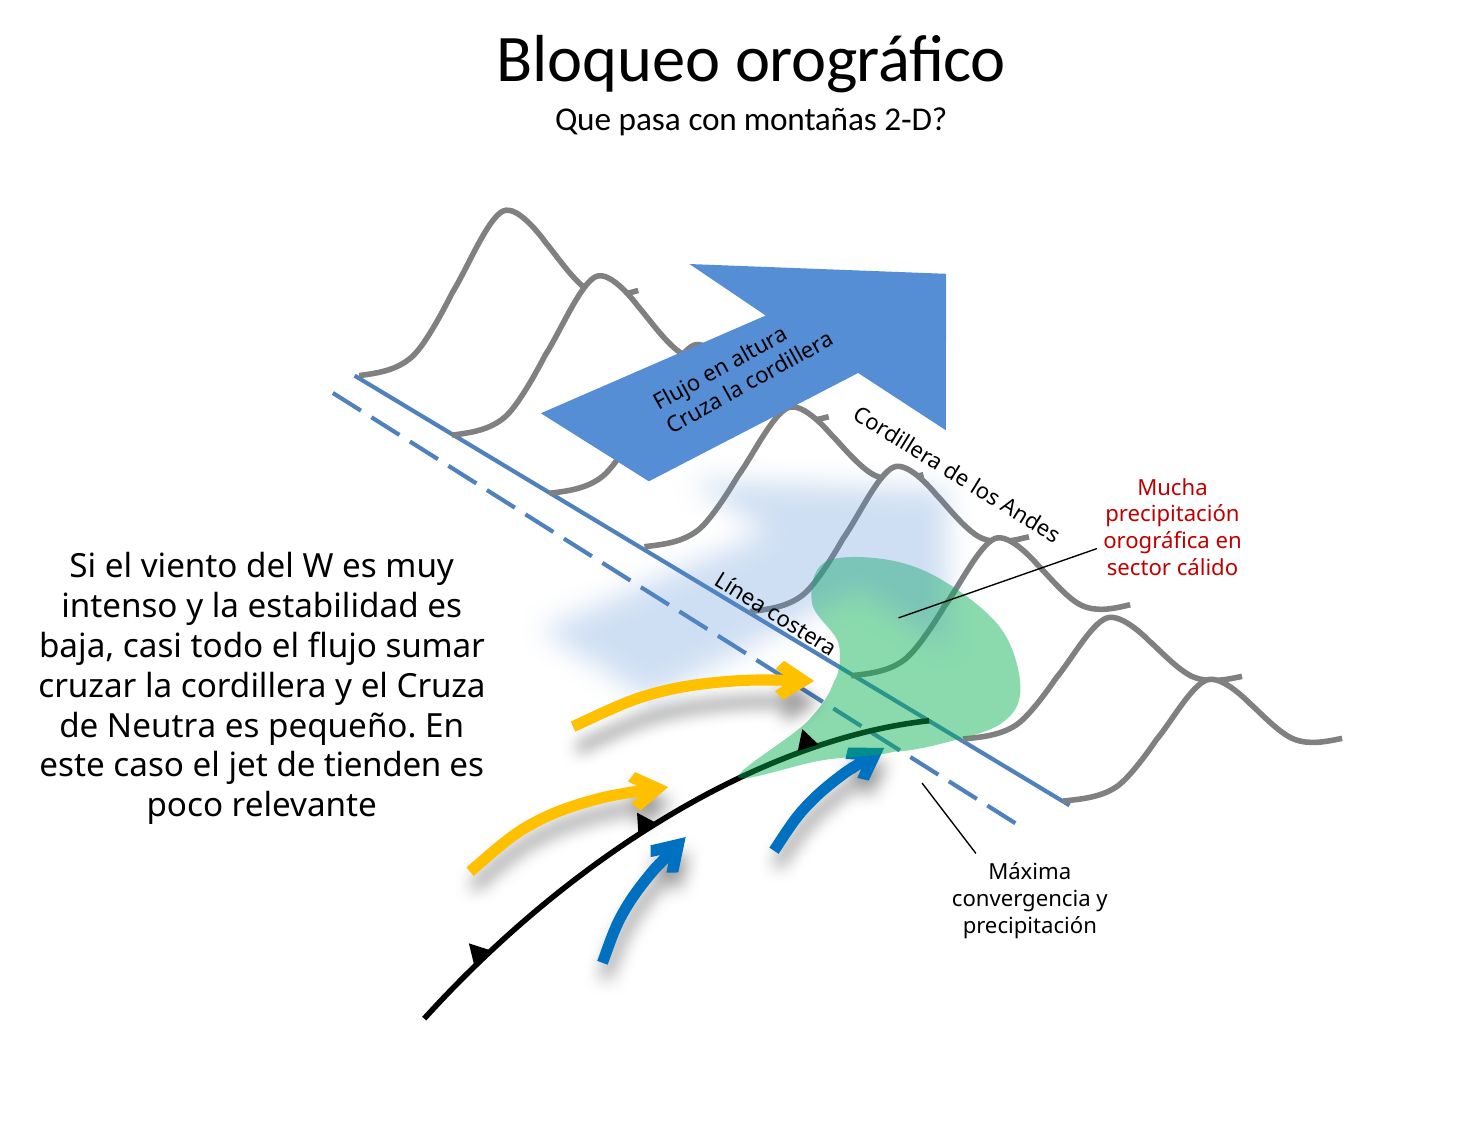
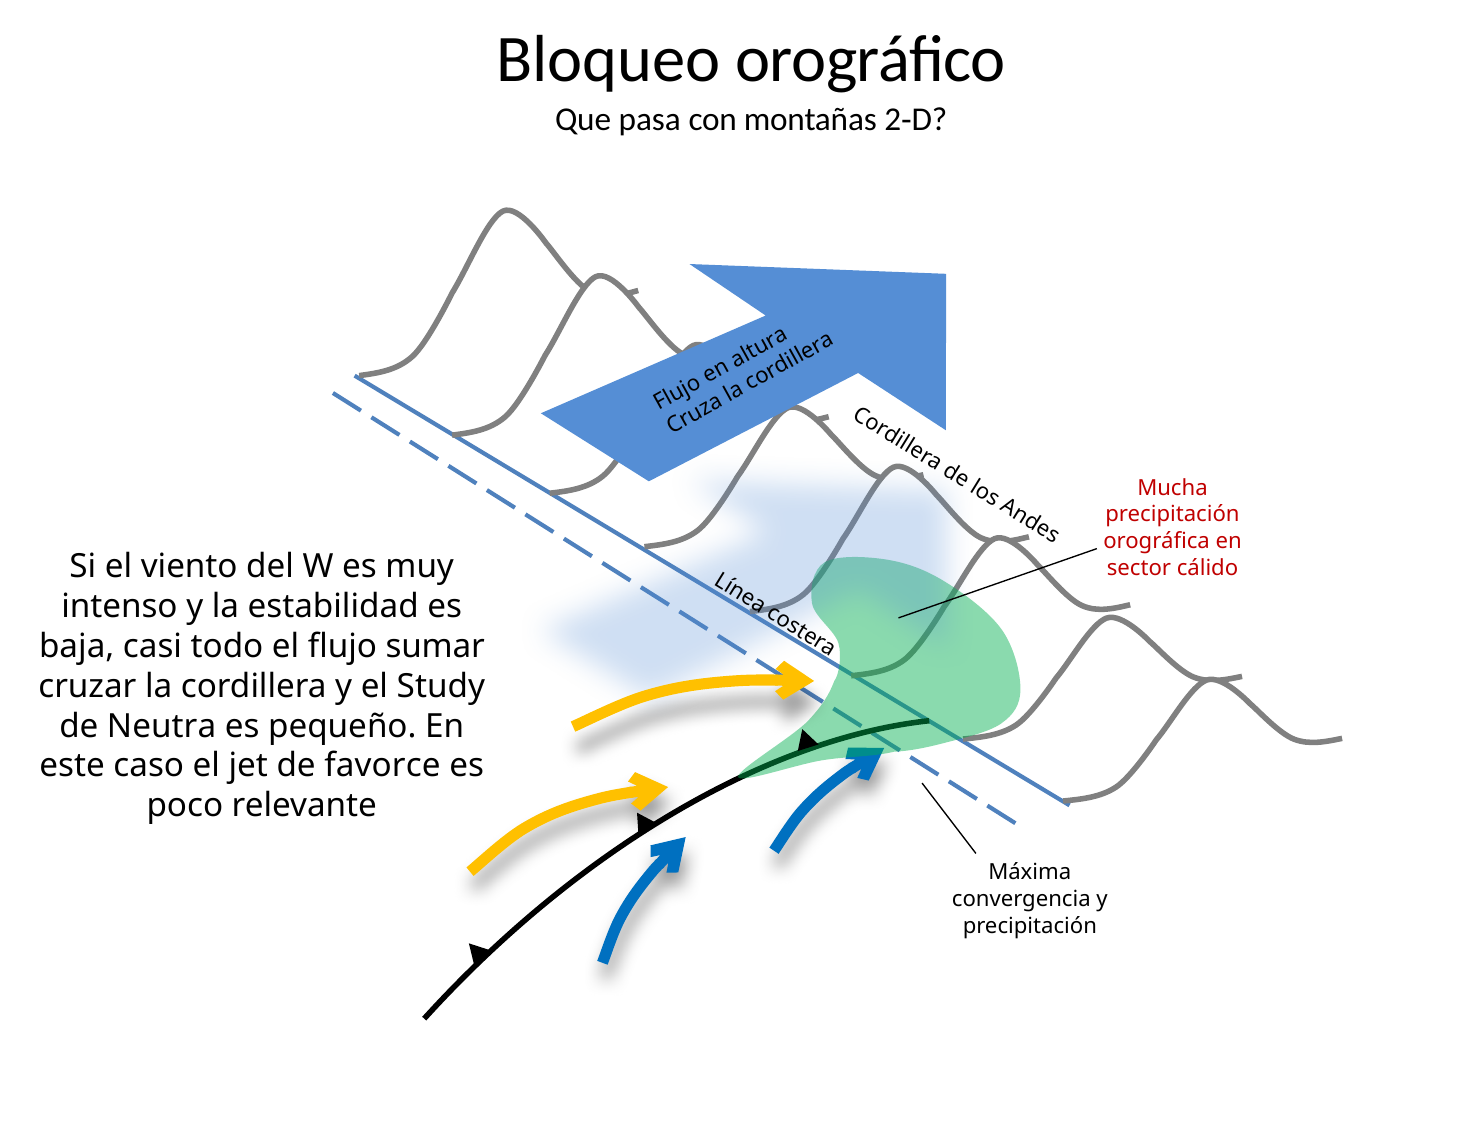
Cruza: Cruza -> Study (441, 686)
tienden: tienden -> favorce (382, 766)
